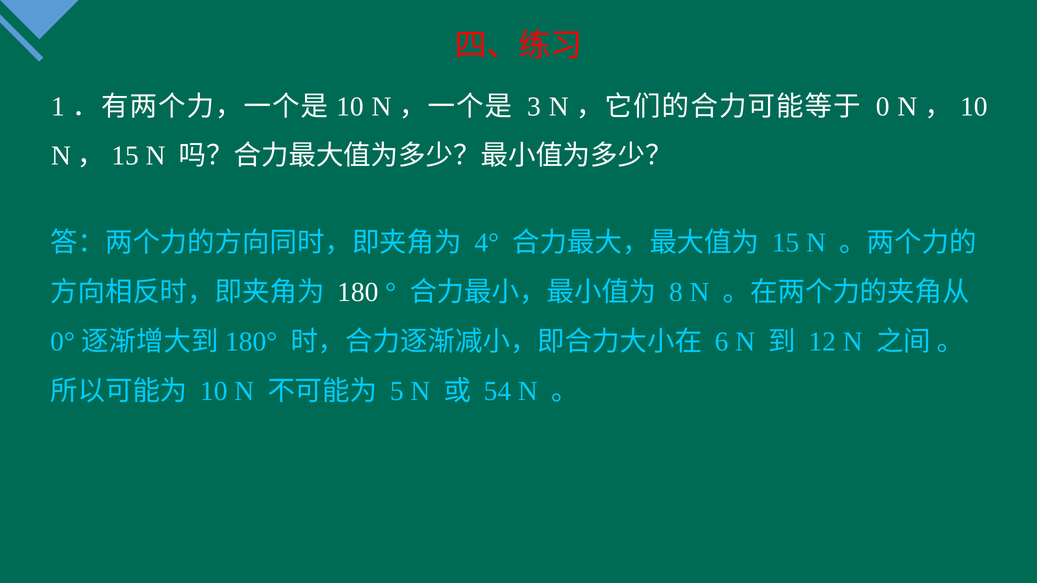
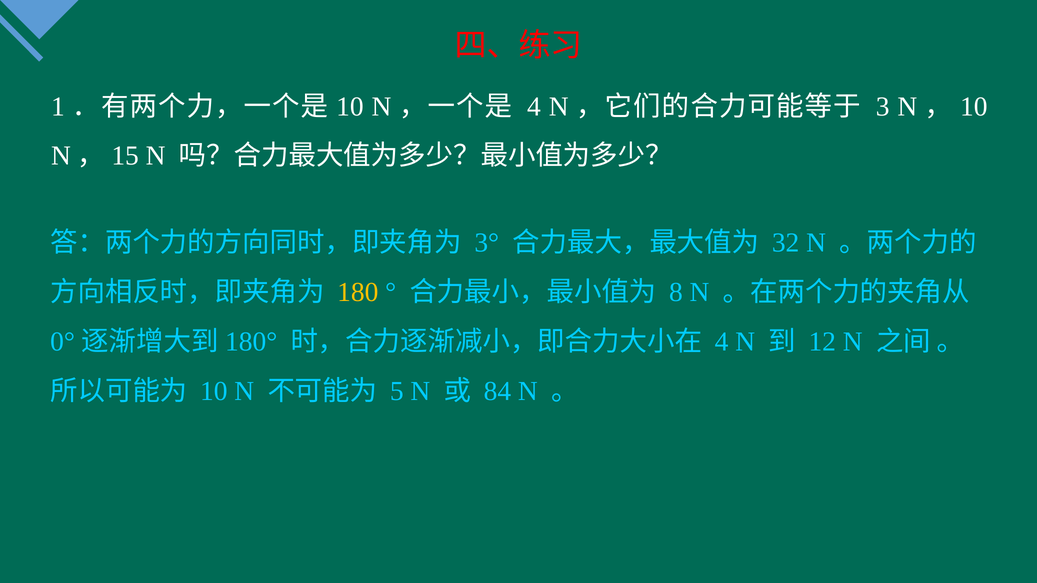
3: 3 -> 4 (534, 107)
0: 0 -> 3 (883, 107)
4°: 4° -> 3° (487, 243)
15: 15 -> 32 (786, 243)
180 colour: white -> yellow (358, 292)
6: 6 -> 4 (722, 342)
54: 54 -> 84 (497, 391)
